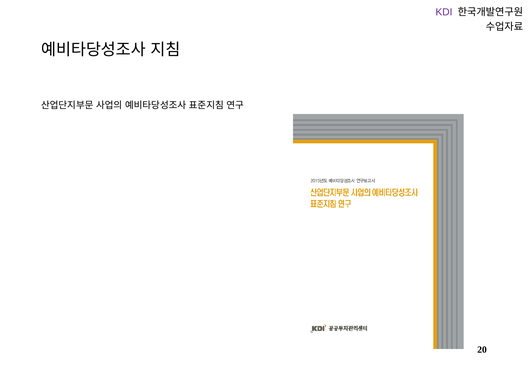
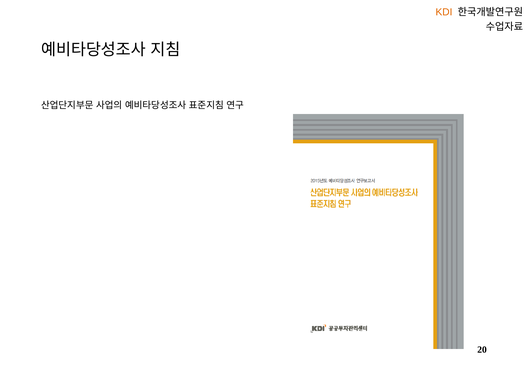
KDI colour: purple -> orange (444, 12)
